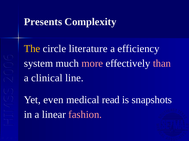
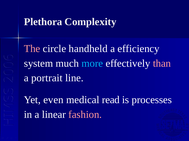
Presents: Presents -> Plethora (43, 22)
The colour: yellow -> pink (32, 49)
literature: literature -> handheld (88, 49)
more colour: pink -> light blue (92, 64)
clinical: clinical -> portrait (47, 78)
snapshots: snapshots -> processes (152, 100)
